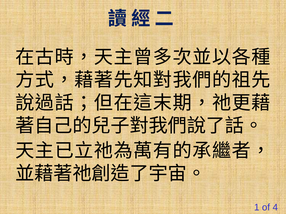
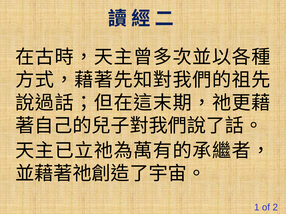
4: 4 -> 2 (275, 208)
